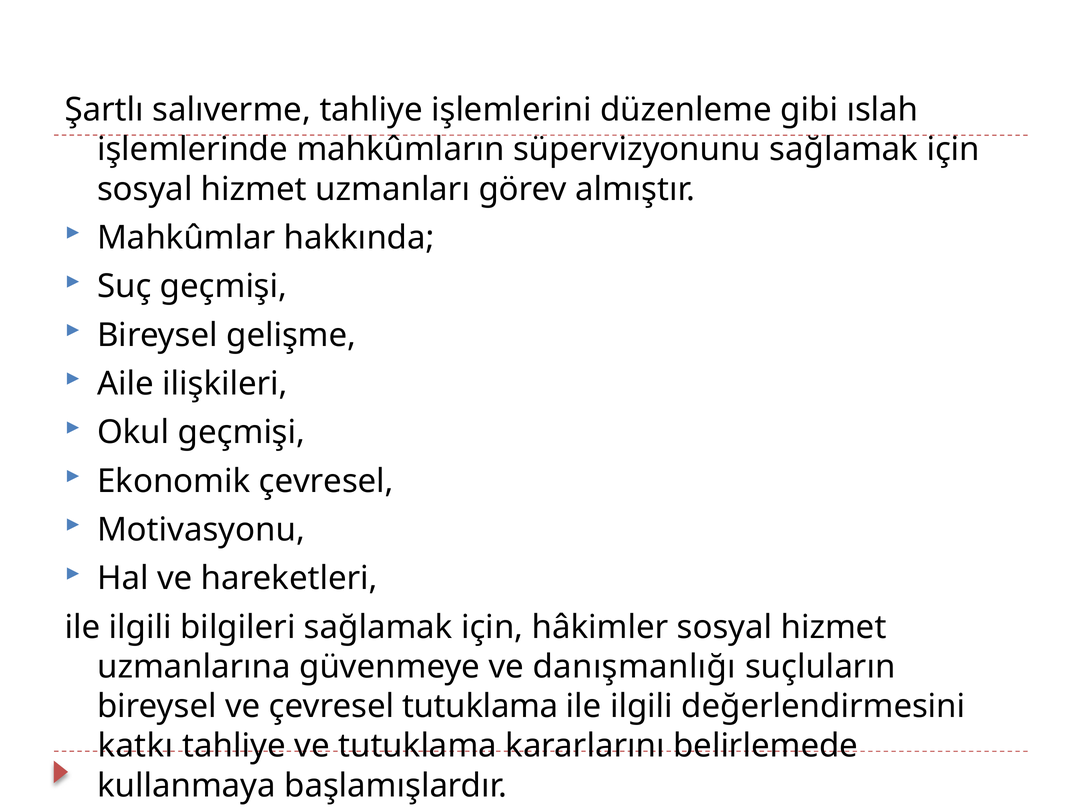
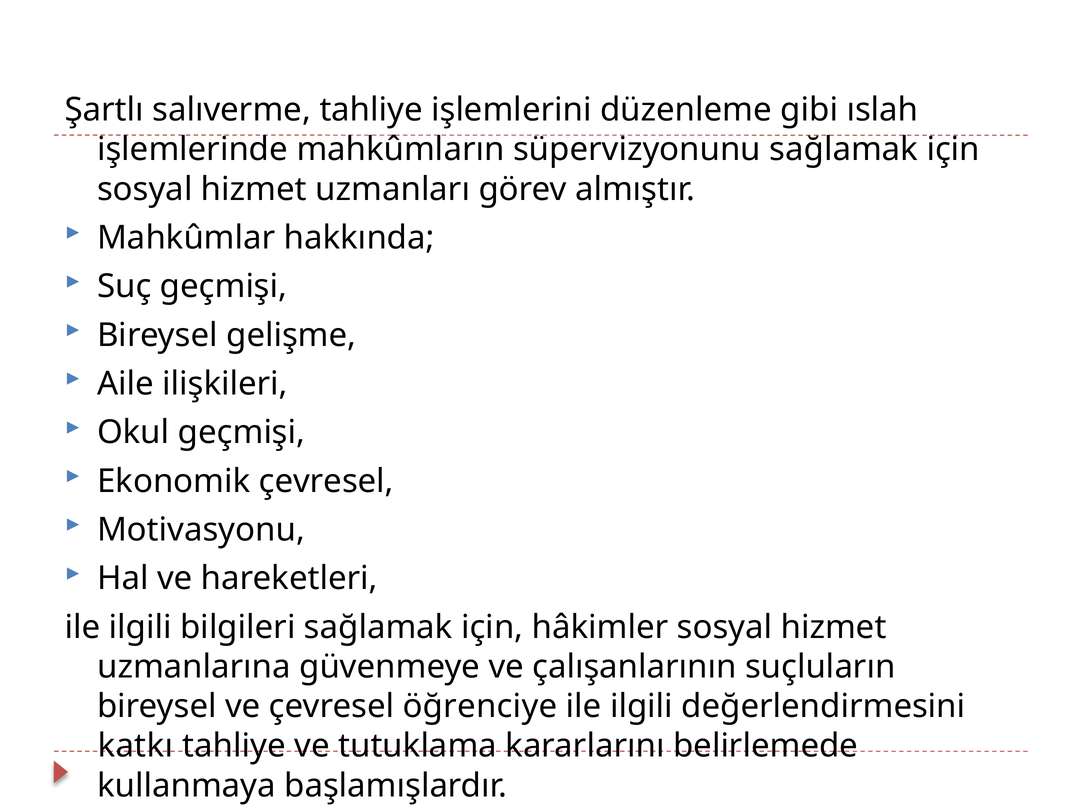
danışmanlığı: danışmanlığı -> çalışanlarının (635, 667)
çevresel tutuklama: tutuklama -> öğrenciye (480, 707)
